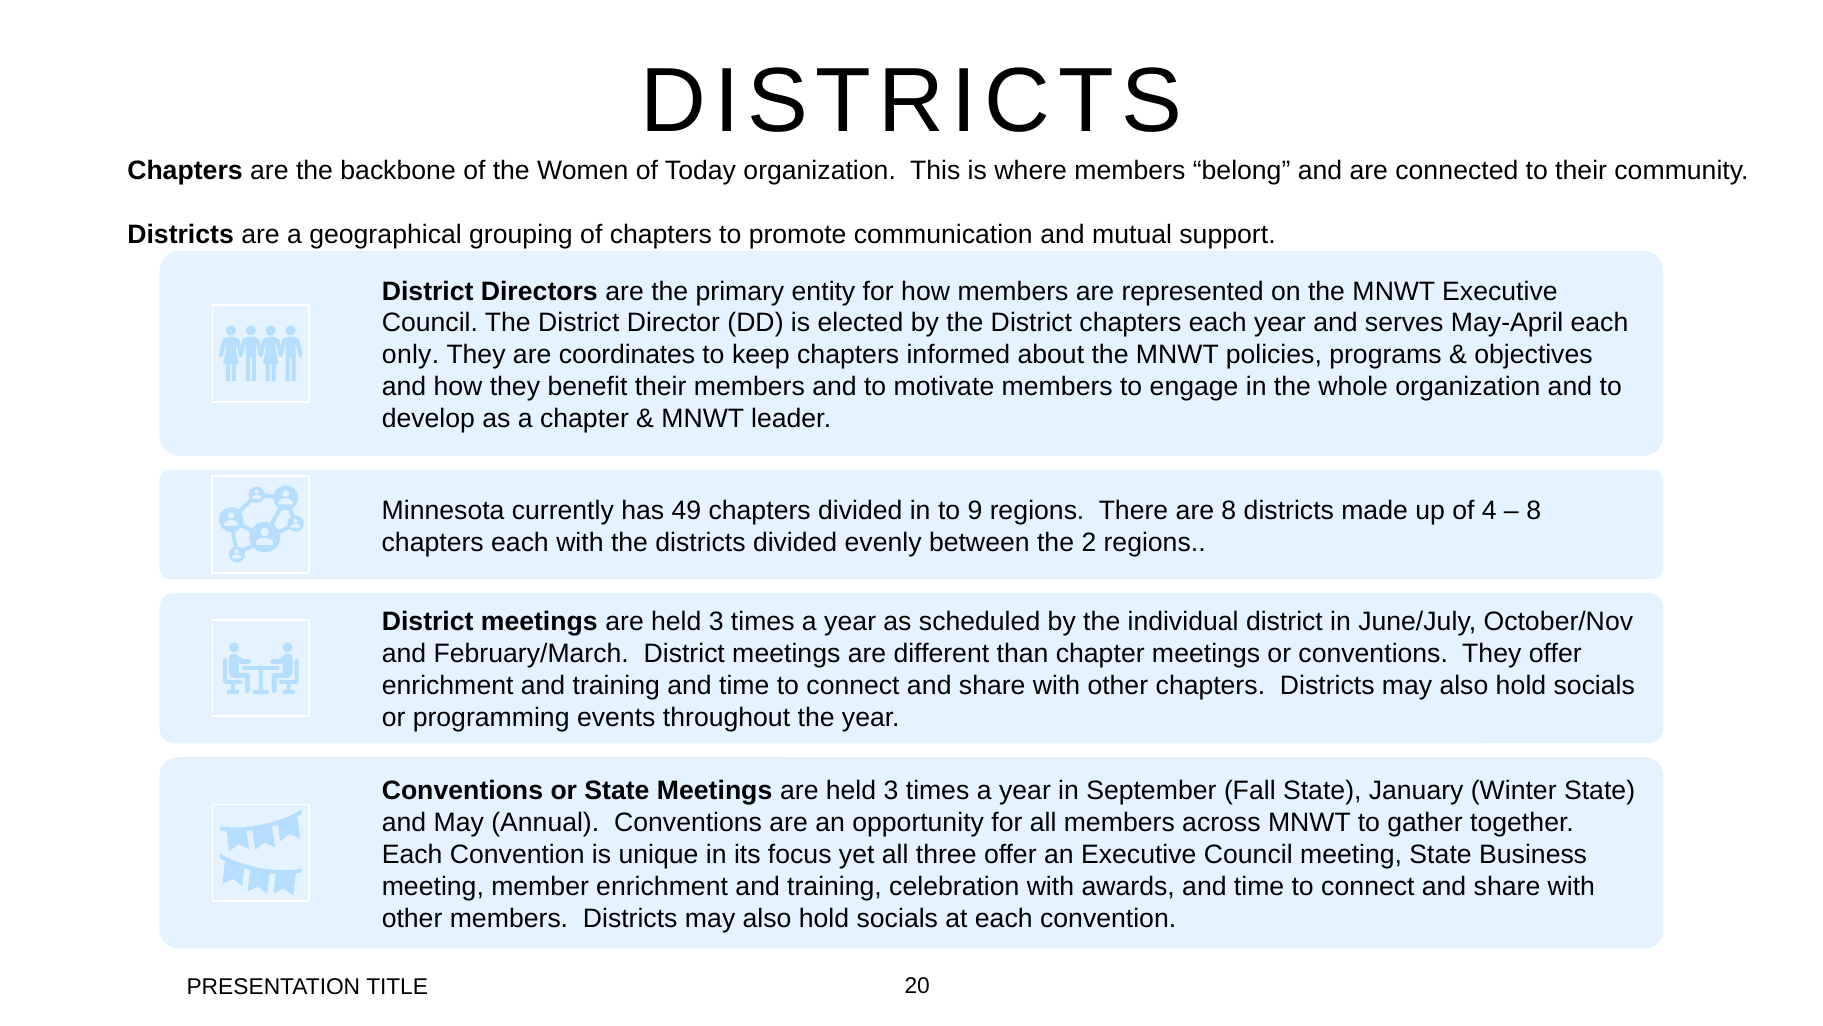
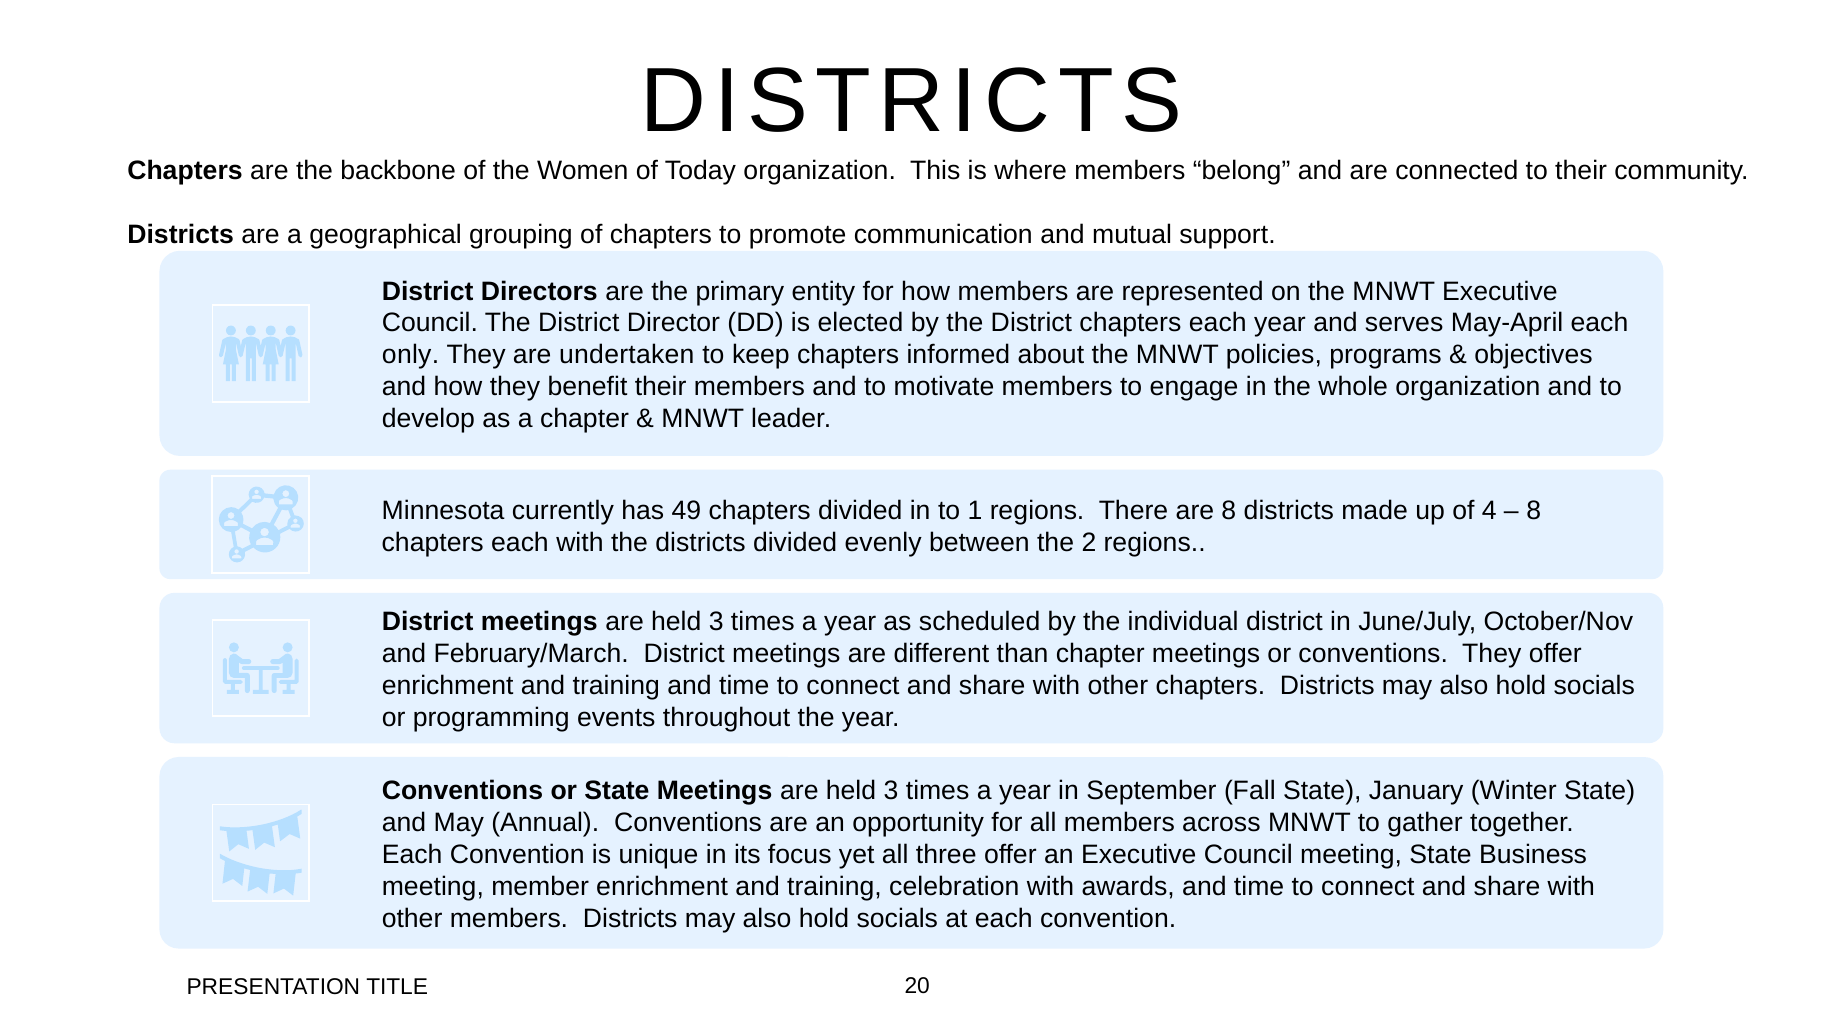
coordinates: coordinates -> undertaken (627, 355)
9: 9 -> 1 (975, 510)
